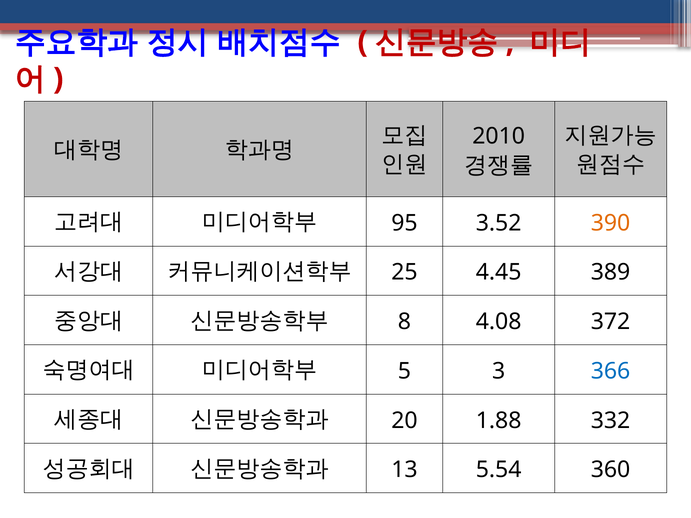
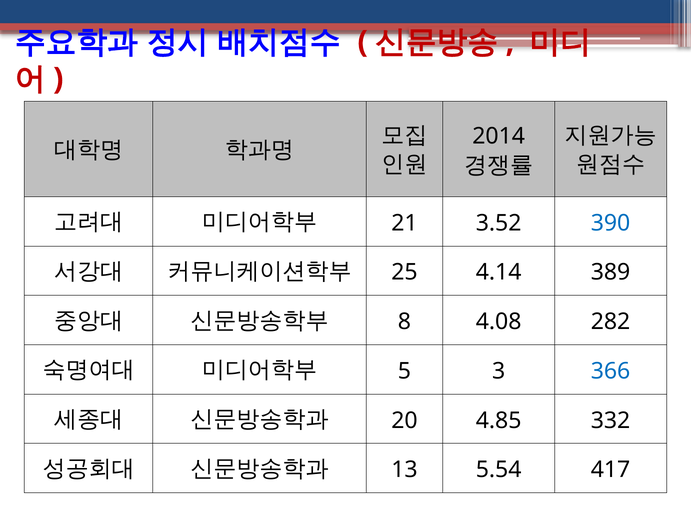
2010: 2010 -> 2014 (499, 136)
95: 95 -> 21 (404, 223)
390 colour: orange -> blue (611, 223)
4.45: 4.45 -> 4.14 (499, 272)
372: 372 -> 282 (611, 322)
1.88: 1.88 -> 4.85 (499, 421)
360: 360 -> 417 (611, 470)
